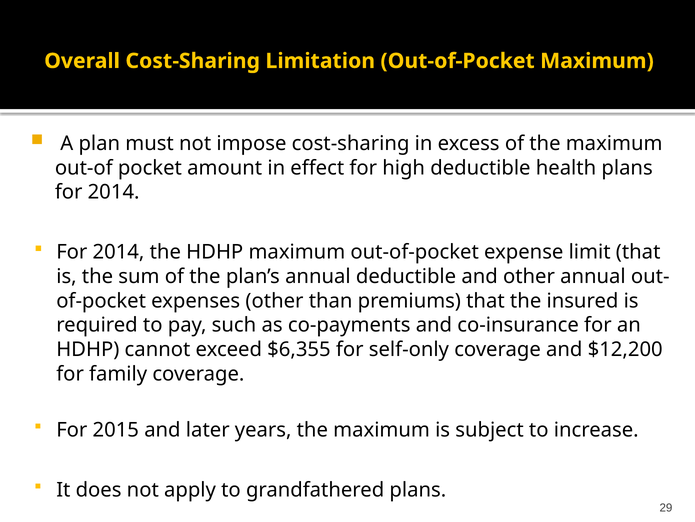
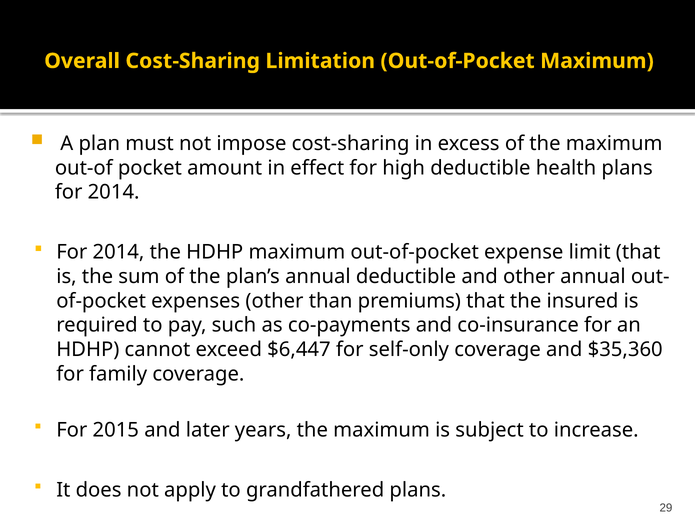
$6,355: $6,355 -> $6,447 (299, 349)
$12,200: $12,200 -> $35,360 (625, 349)
